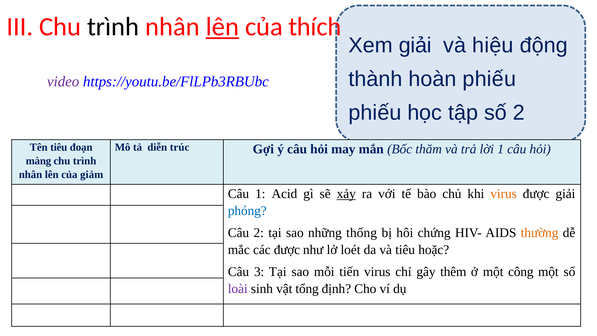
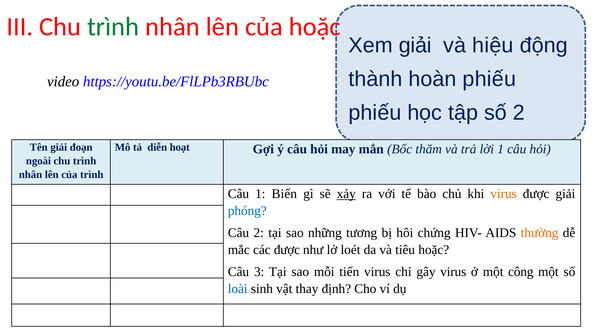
trình colour: black -> green (113, 27)
lên underline: present -> none (222, 27)
của thích: thích -> hoặc (315, 27)
video colour: purple -> black (63, 82)
Tên tiêu: tiêu -> giải (59, 147)
trúc: trúc -> hoạt (180, 147)
màng: màng -> ngoài (38, 161)
của giảm: giảm -> trình (92, 174)
Acid: Acid -> Biến (284, 194)
thống: thống -> tương (362, 233)
gây thêm: thêm -> virus (453, 272)
loài colour: purple -> blue (238, 289)
tổng: tổng -> thay (307, 289)
